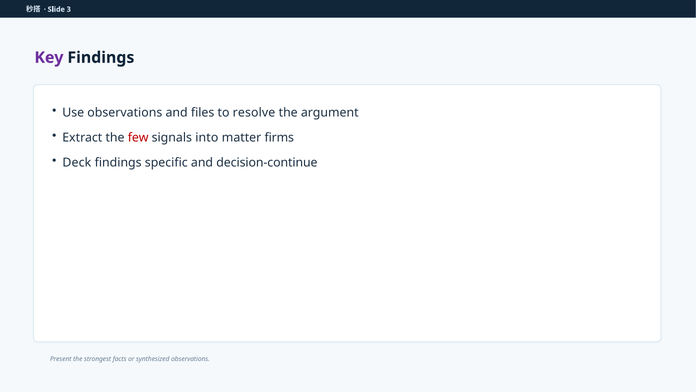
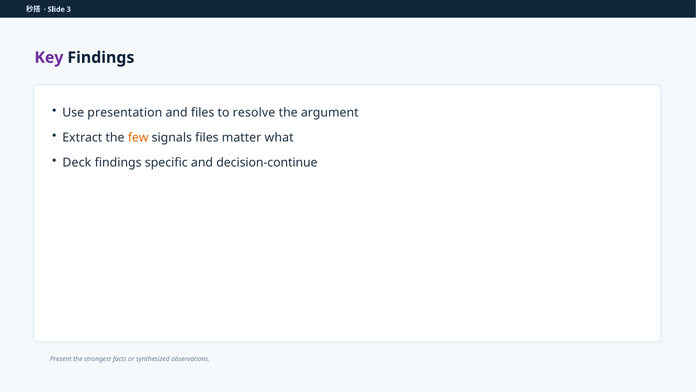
Use observations: observations -> presentation (125, 113)
few colour: red -> orange (138, 138)
signals into: into -> files (207, 138)
firms: firms -> what (279, 138)
